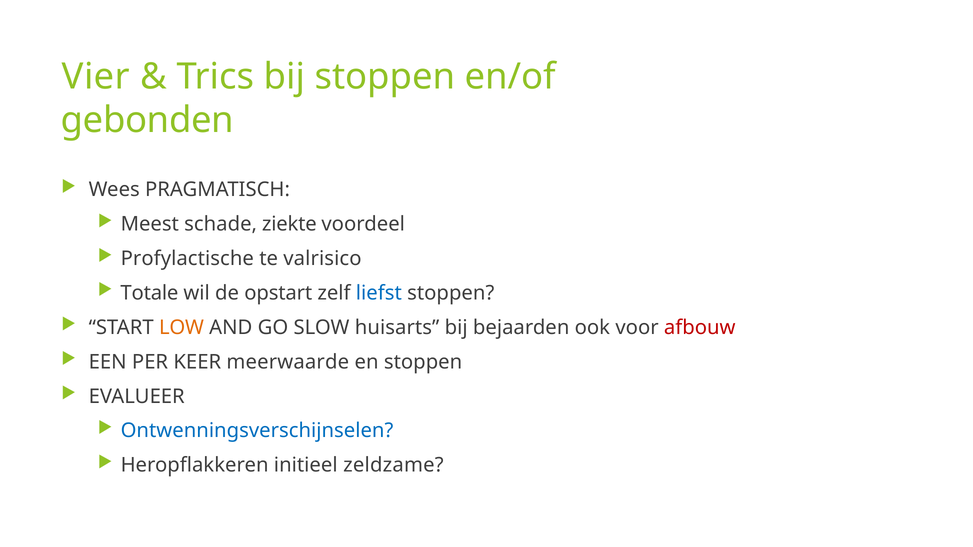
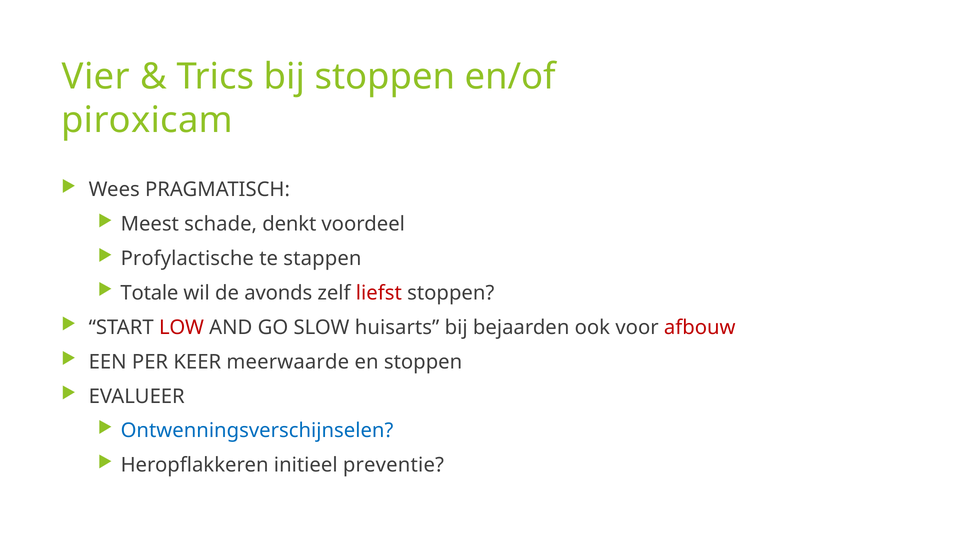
gebonden: gebonden -> piroxicam (147, 121)
ziekte: ziekte -> denkt (289, 224)
valrisico: valrisico -> stappen (322, 259)
opstart: opstart -> avonds (278, 293)
liefst colour: blue -> red (379, 293)
LOW colour: orange -> red (181, 328)
zeldzame: zeldzame -> preventie (393, 465)
